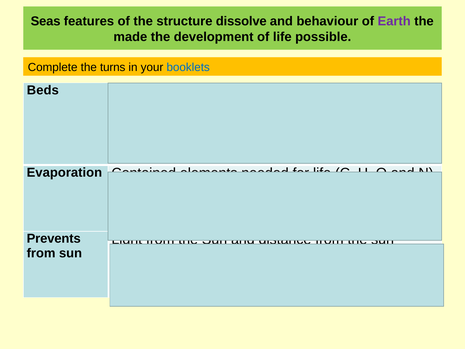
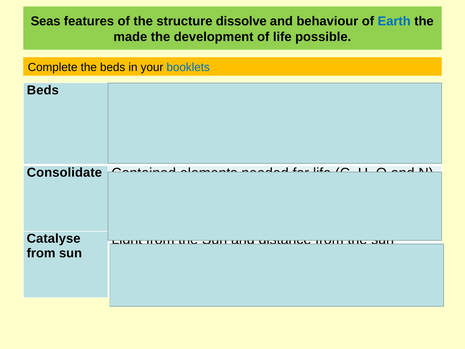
Earth colour: purple -> blue (394, 21)
the turns: turns -> beds (113, 67)
Evaporation: Evaporation -> Consolidate (64, 172)
Prevents: Prevents -> Catalyse (54, 239)
